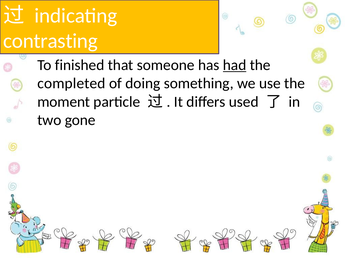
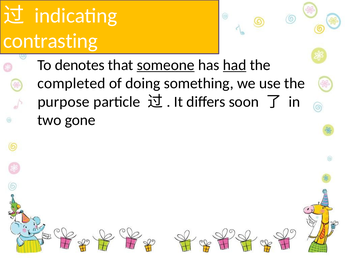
finished: finished -> denotes (80, 65)
someone underline: none -> present (166, 65)
moment: moment -> purpose (64, 102)
used: used -> soon (244, 102)
